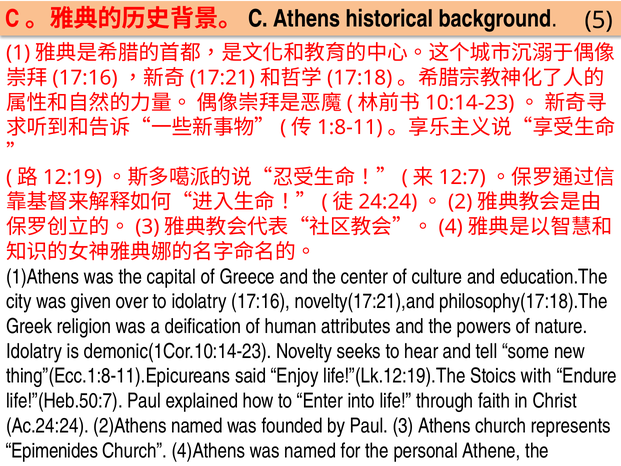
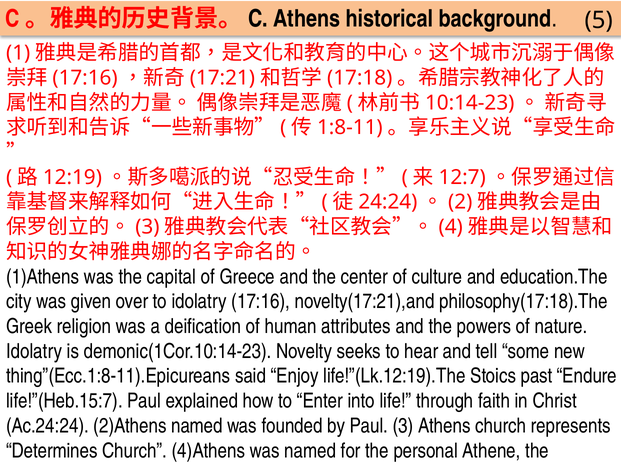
with: with -> past (537, 376)
life!”(Heb.50:7: life!”(Heb.50:7 -> life!”(Heb.15:7 (64, 401)
Epimenides: Epimenides -> Determines (52, 450)
